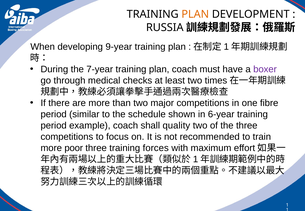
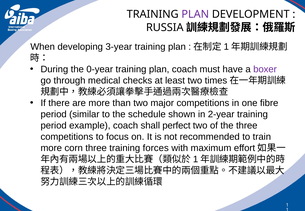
PLAN colour: orange -> purple (195, 14)
9-year: 9-year -> 3-year (119, 47)
7-year: 7-year -> 0-year (100, 69)
6-year: 6-year -> 2-year (221, 114)
quality: quality -> perfect (176, 126)
poor: poor -> corn (74, 148)
